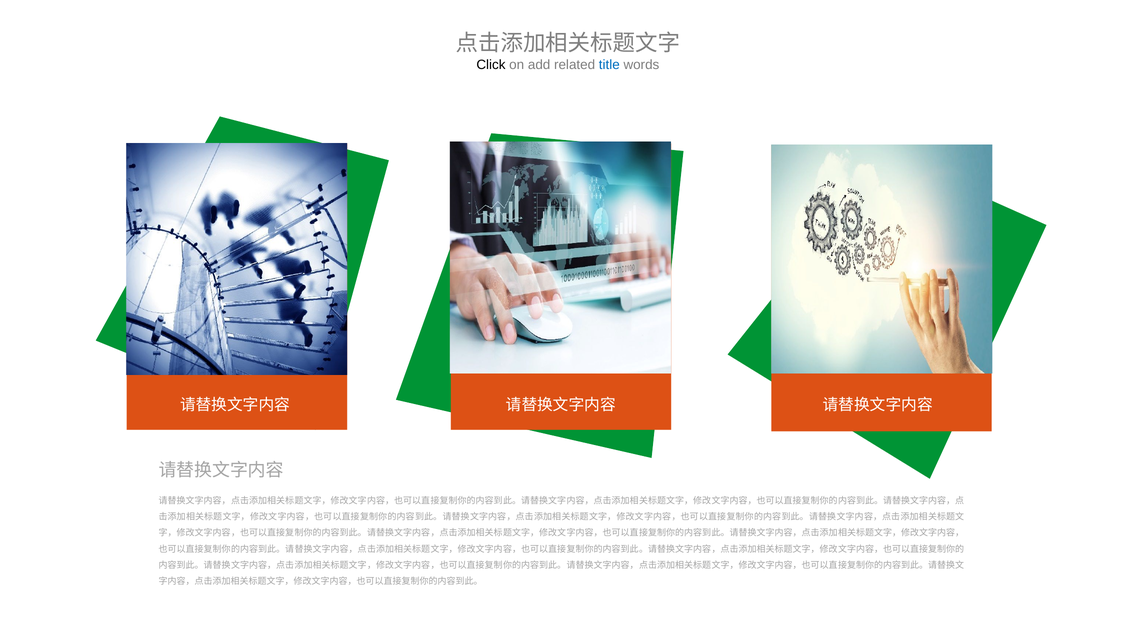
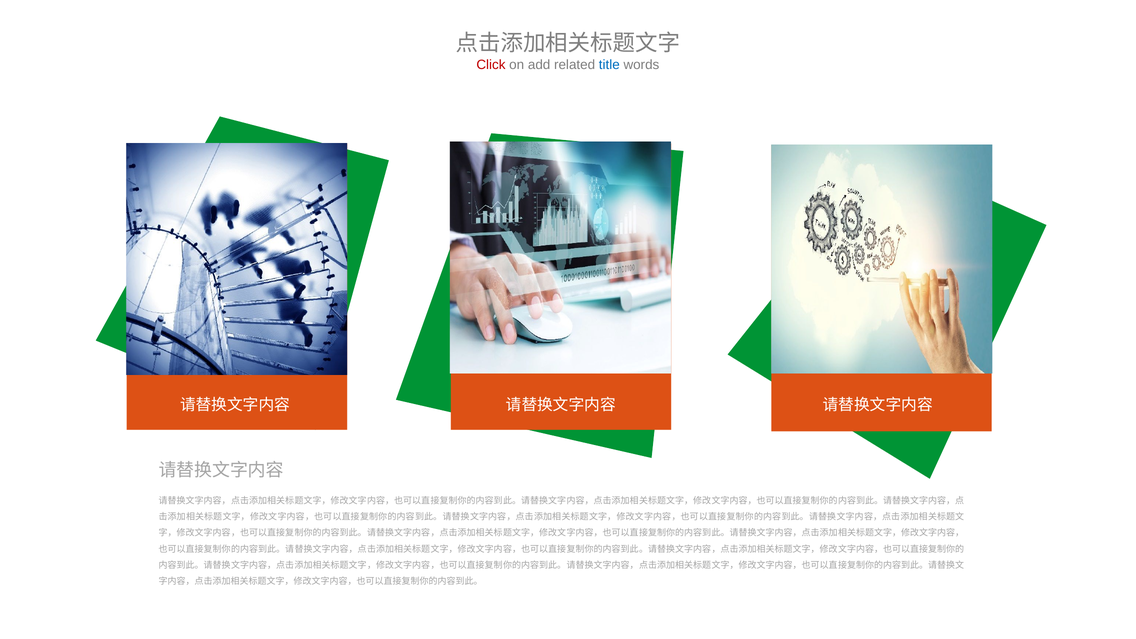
Click colour: black -> red (491, 65)
